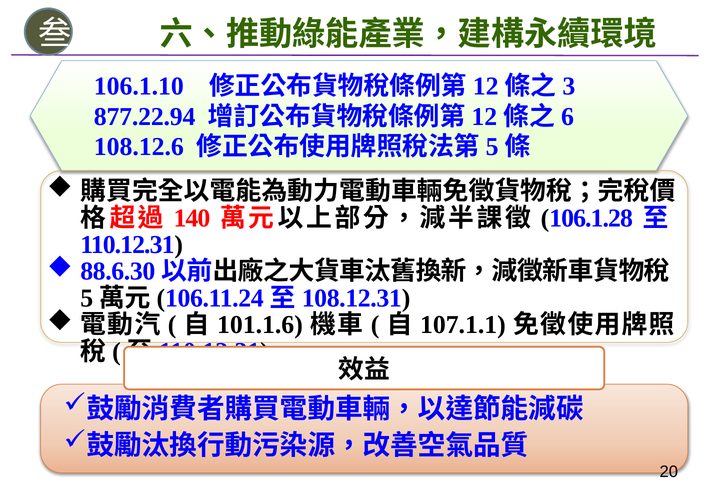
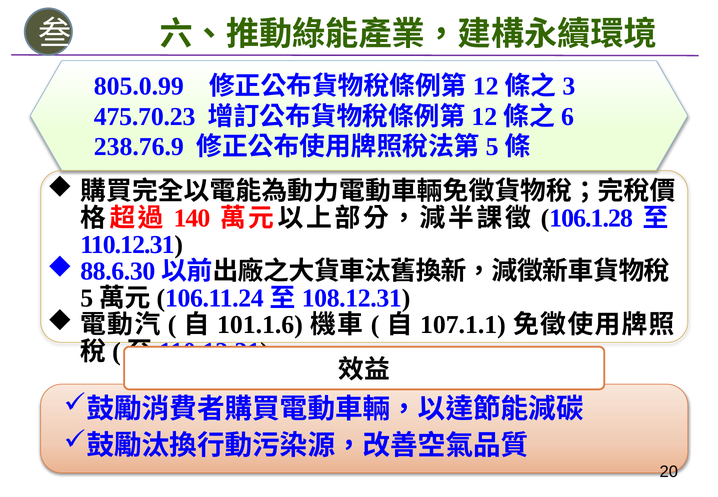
106.1.10: 106.1.10 -> 805.0.99 (139, 86)
877.22.94: 877.22.94 -> 475.70.23 (145, 117)
108.12.6: 108.12.6 -> 238.76.9 (139, 147)
